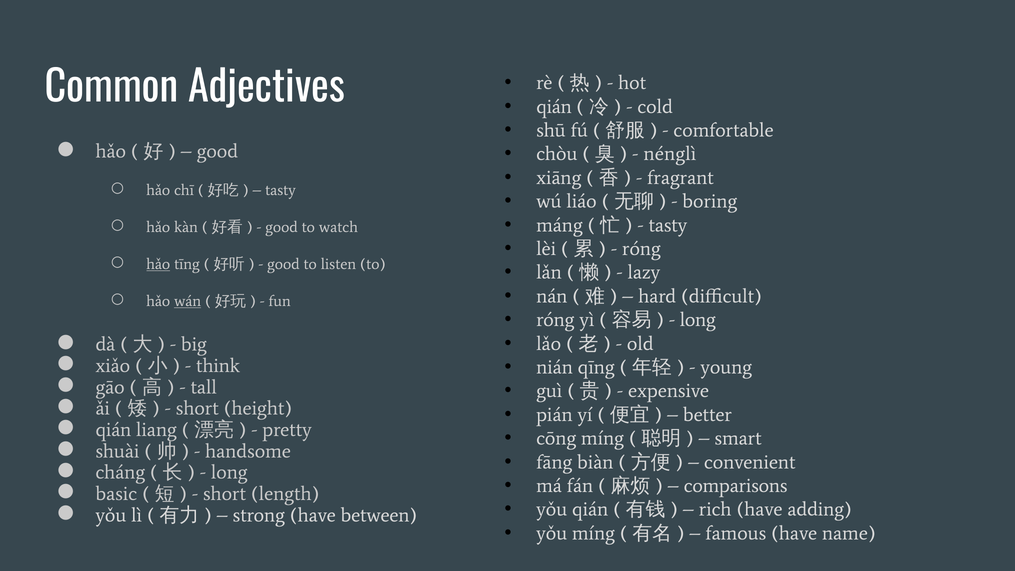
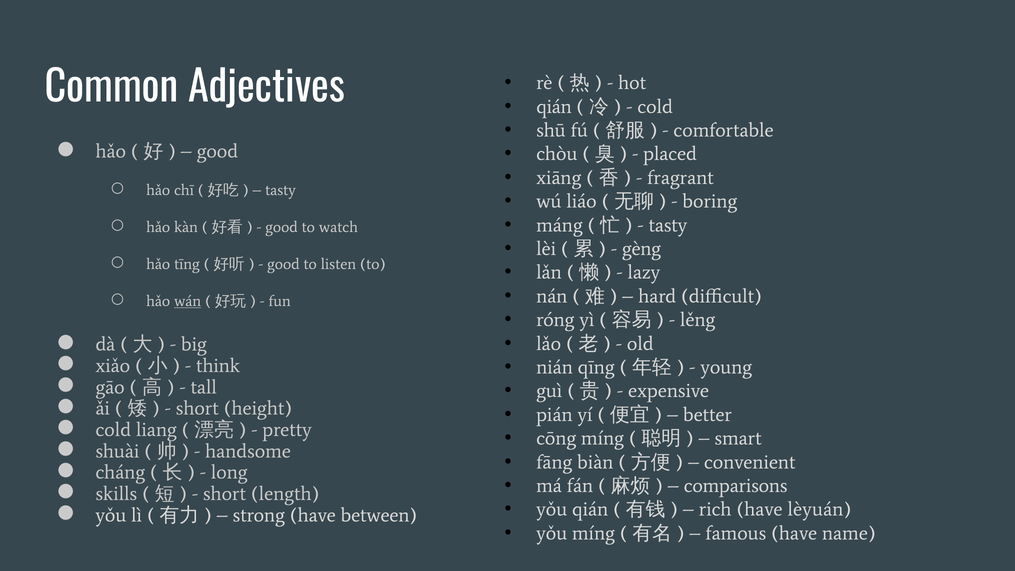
nénglì: nénglì -> placed (670, 154)
róng: róng -> gèng (641, 249)
hǎo underline: present -> none (158, 264)
long: long -> lěng (698, 320)
qián: qián -> cold (113, 430)
basic: basic -> skills (116, 494)
adding: adding -> lèyuán (819, 509)
